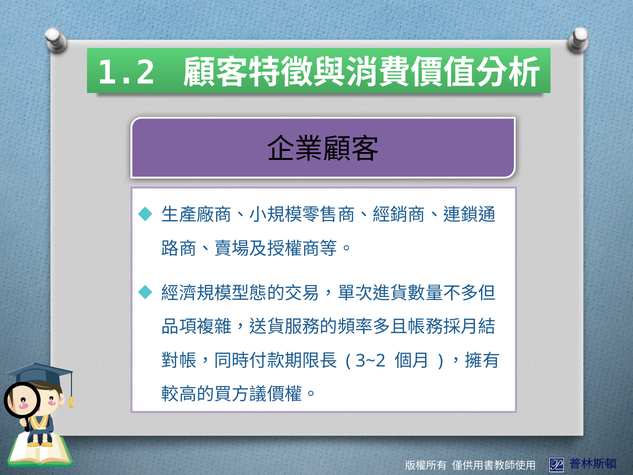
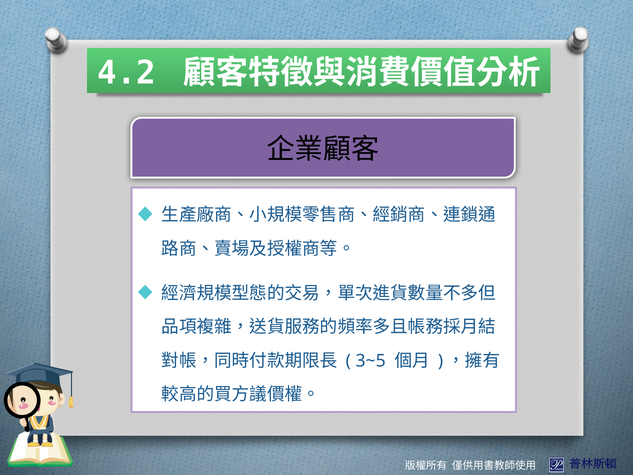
1.2: 1.2 -> 4.2 (127, 73)
3~2: 3~2 -> 3~5 (371, 361)
